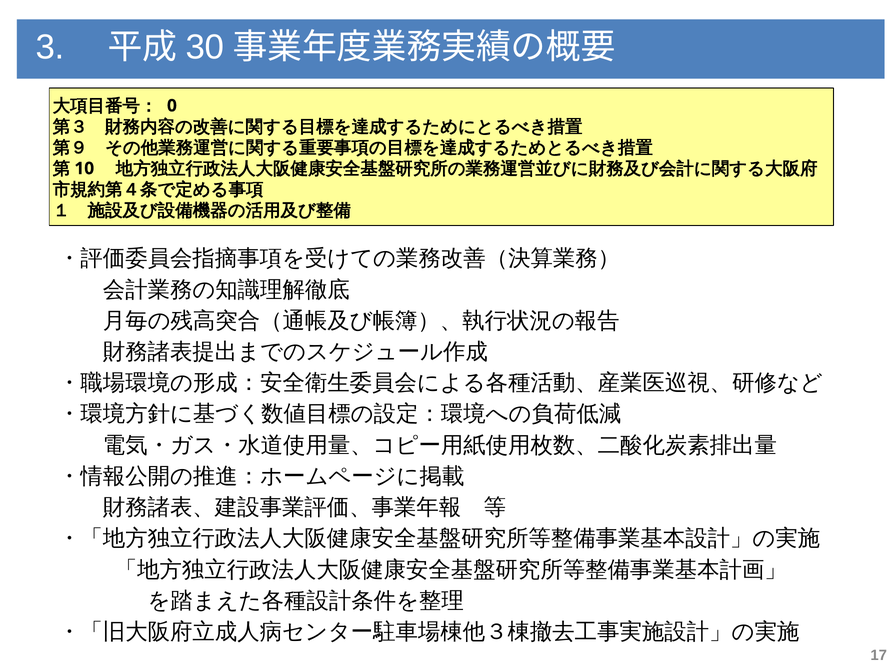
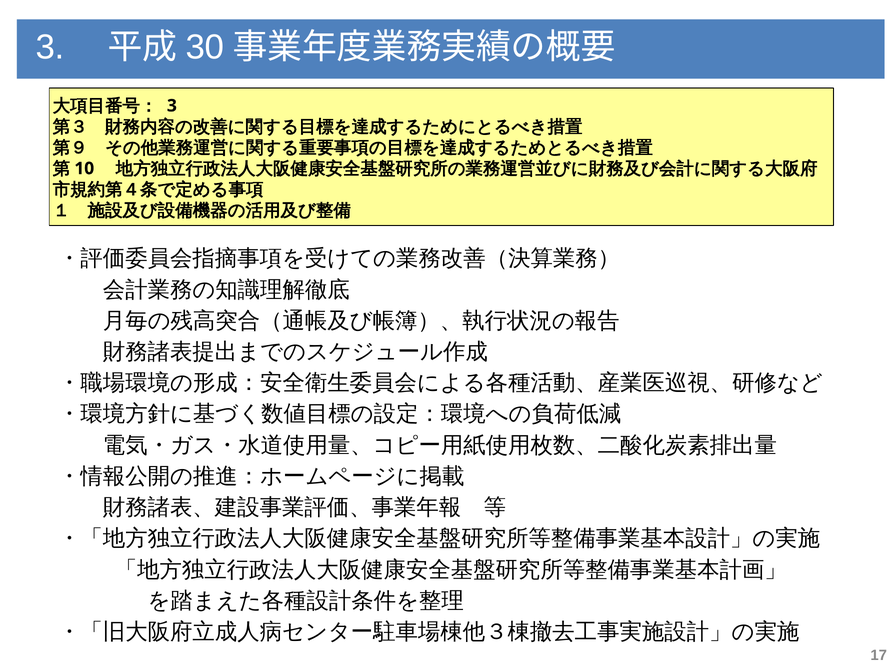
0: 0 -> 3 (172, 106)
